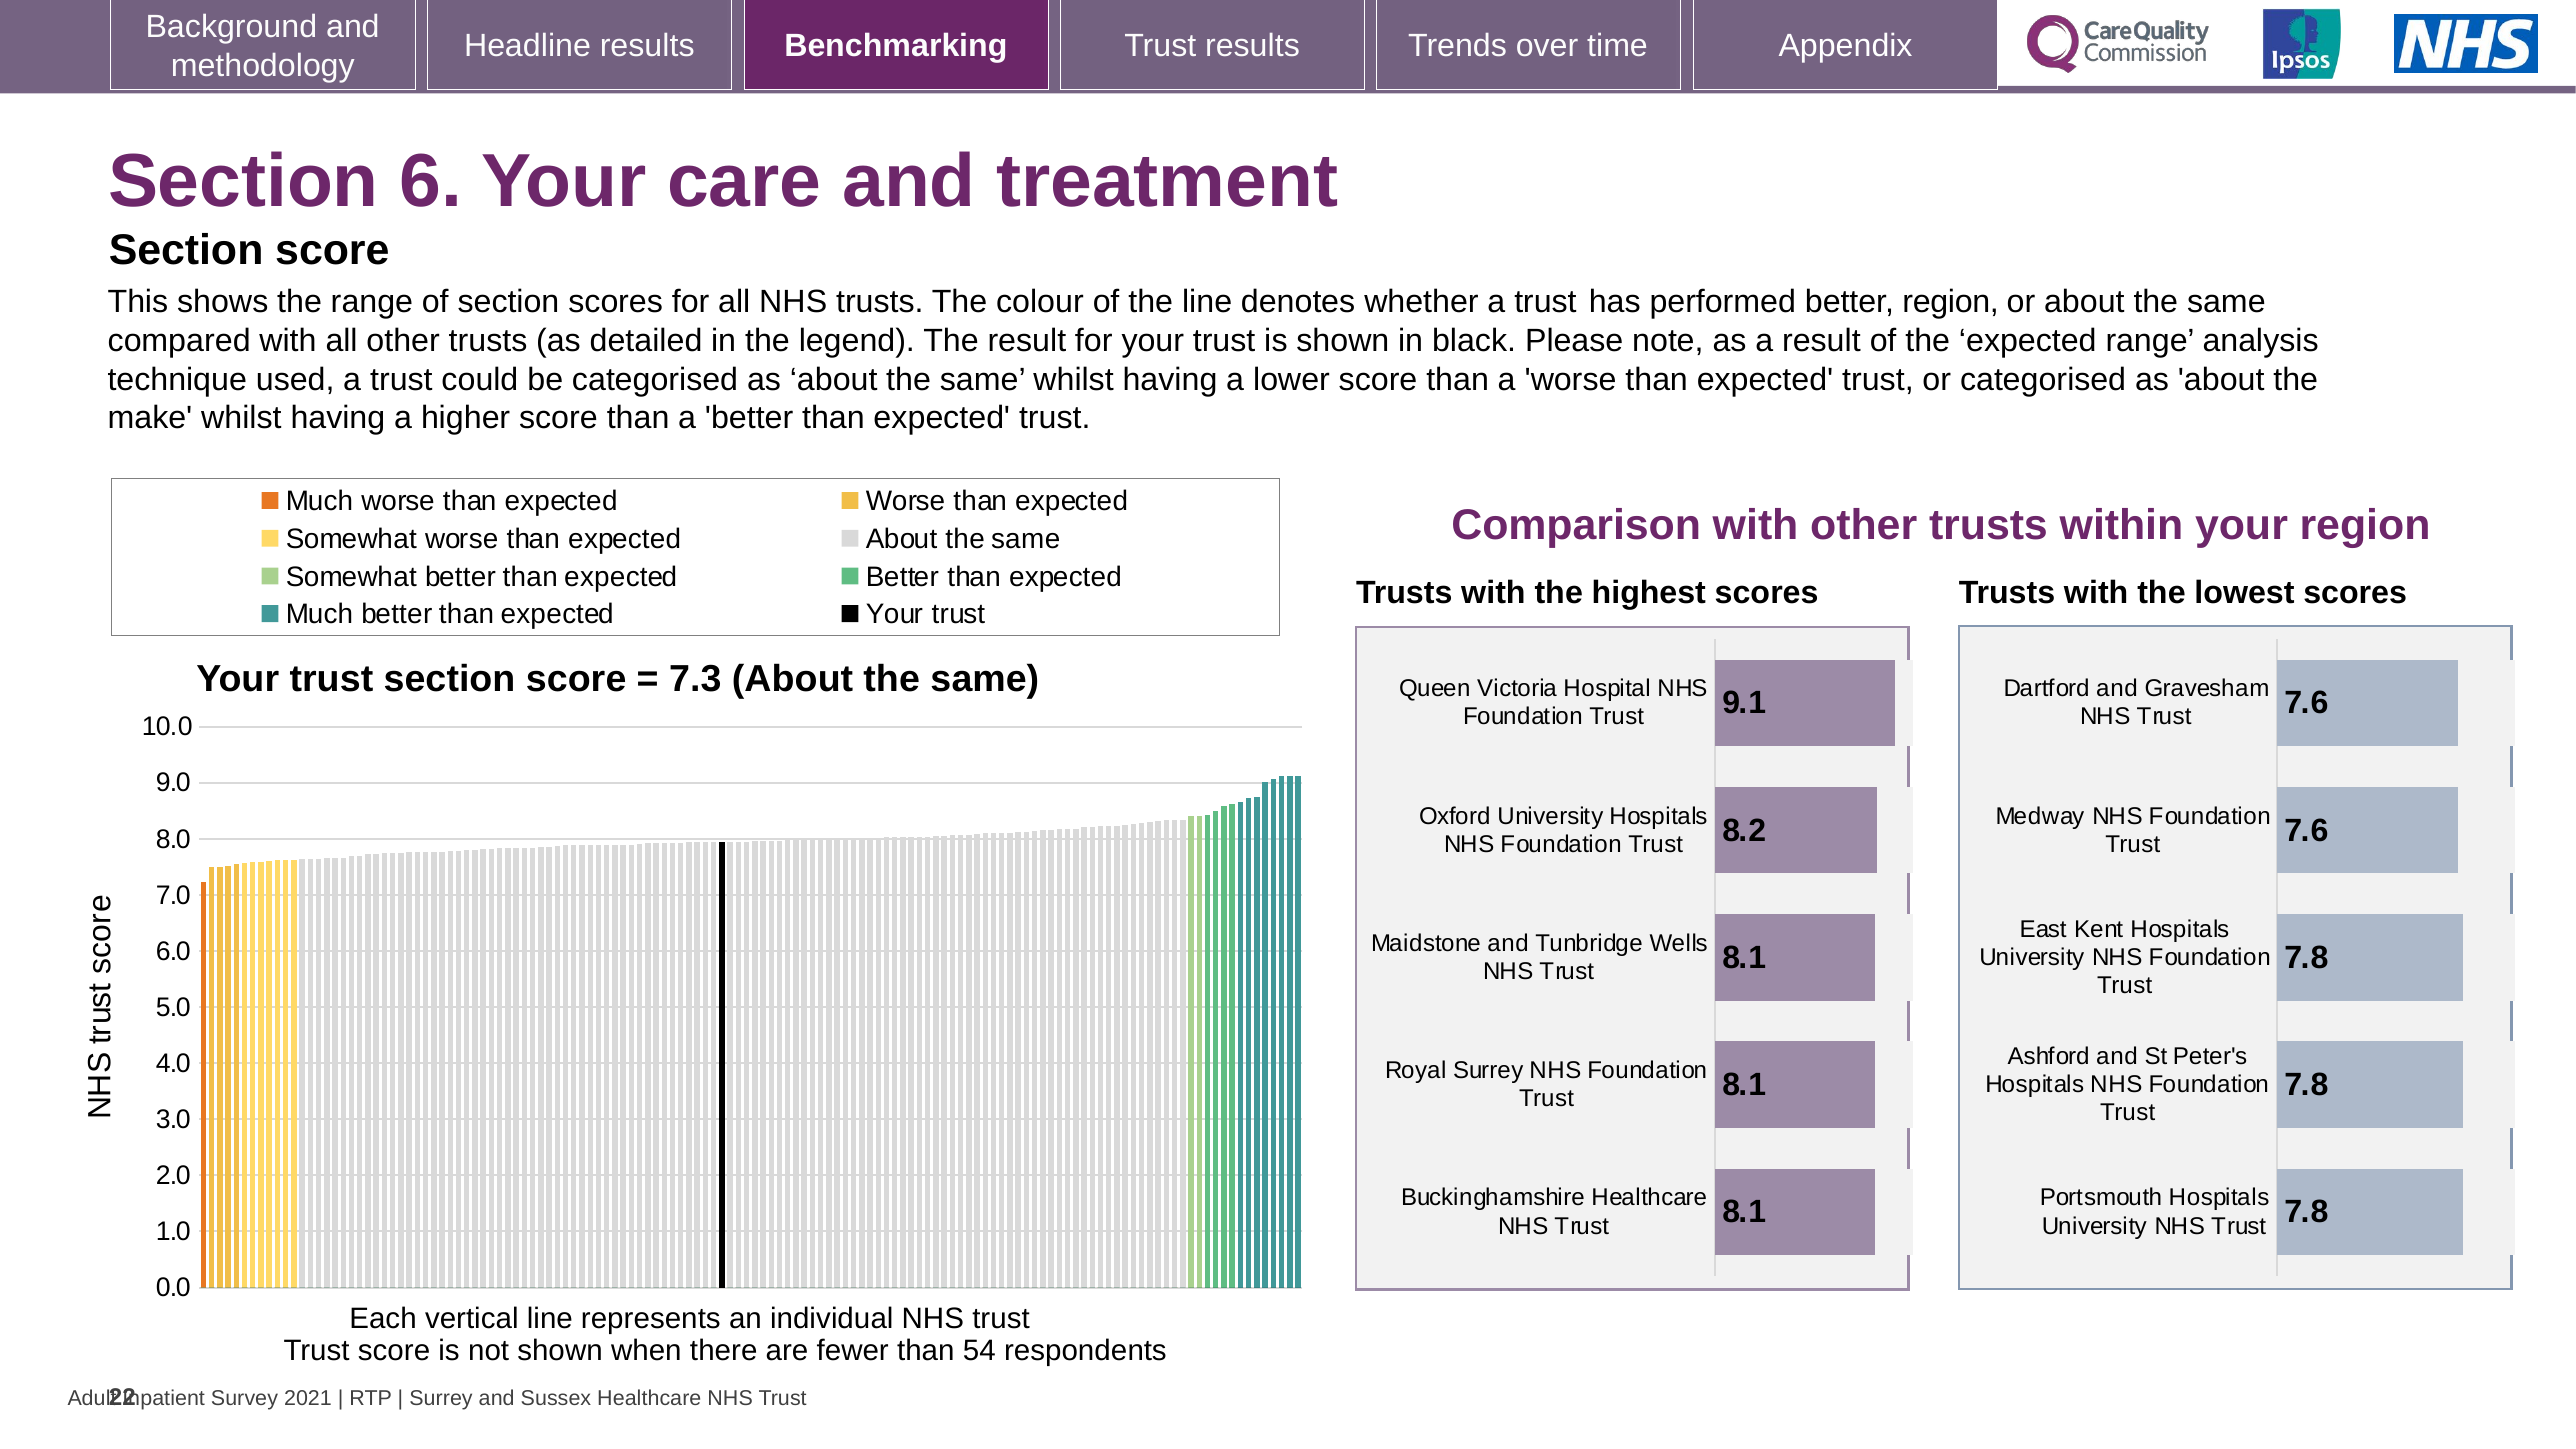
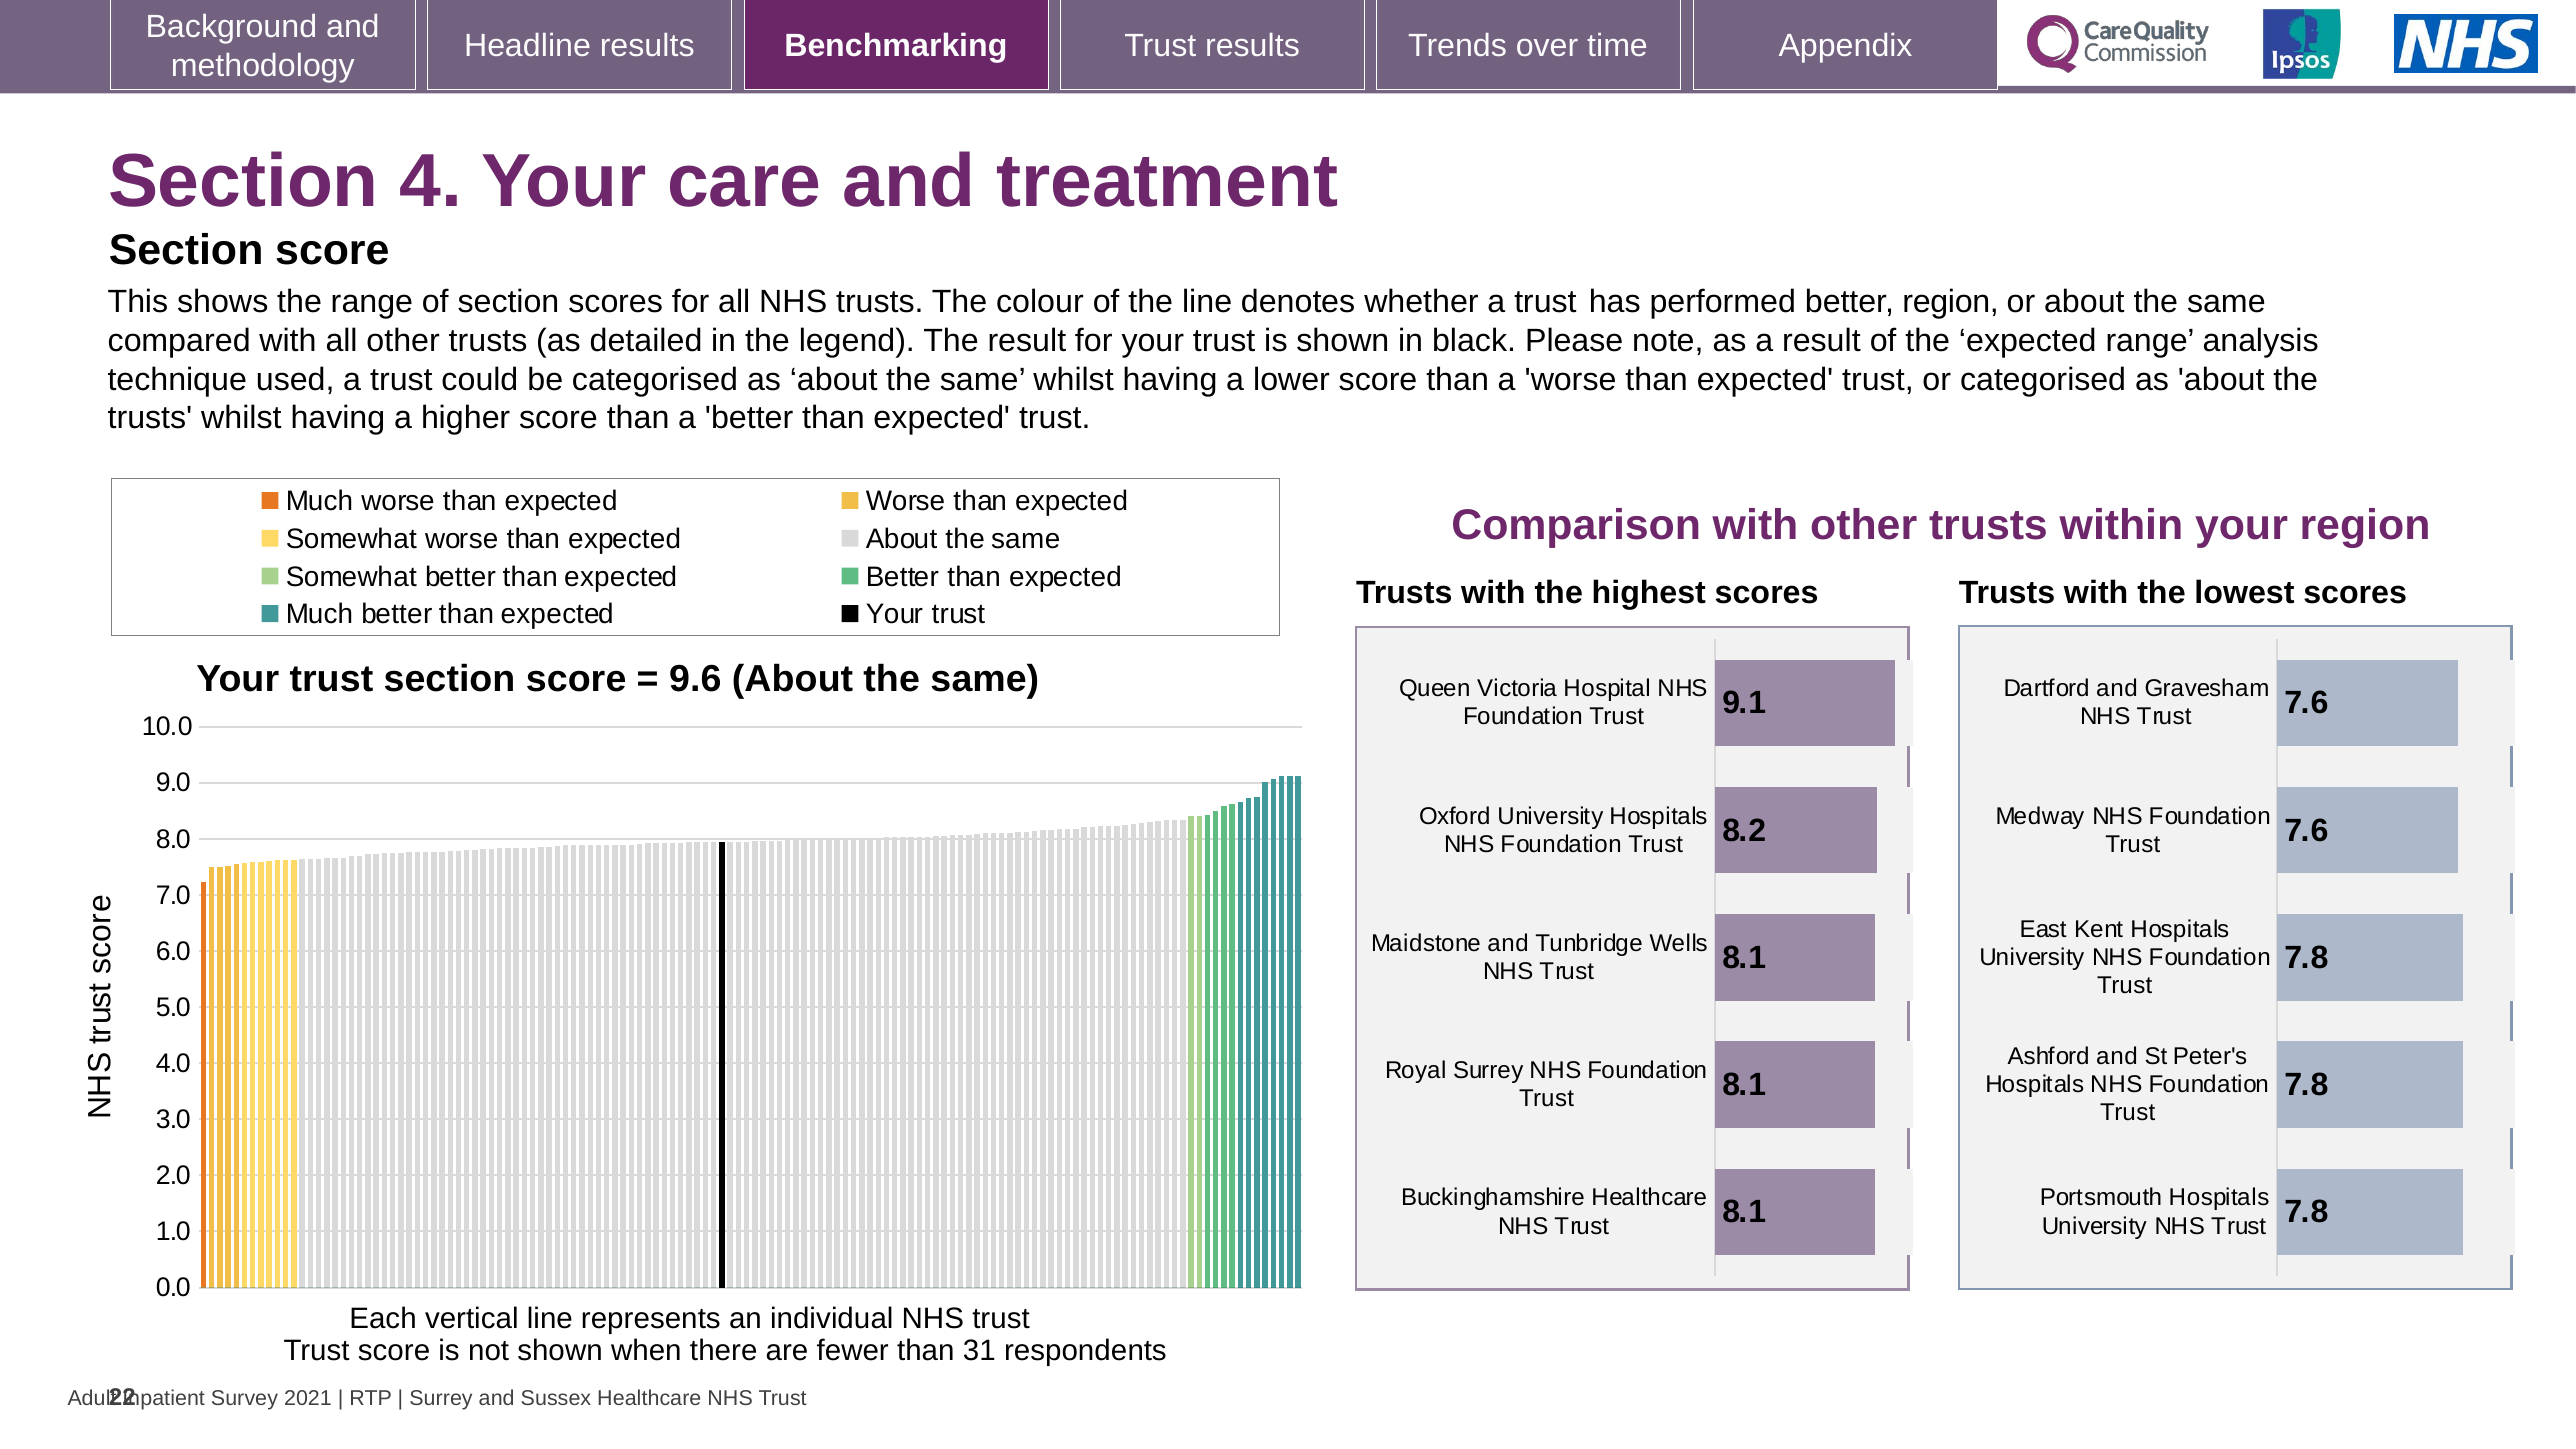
6: 6 -> 4 (431, 182)
make: make -> trusts (150, 418)
7.3: 7.3 -> 9.6 (695, 679)
54: 54 -> 31 (979, 1350)
